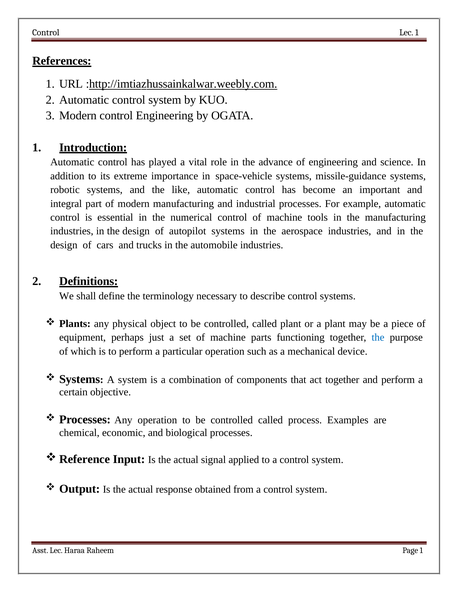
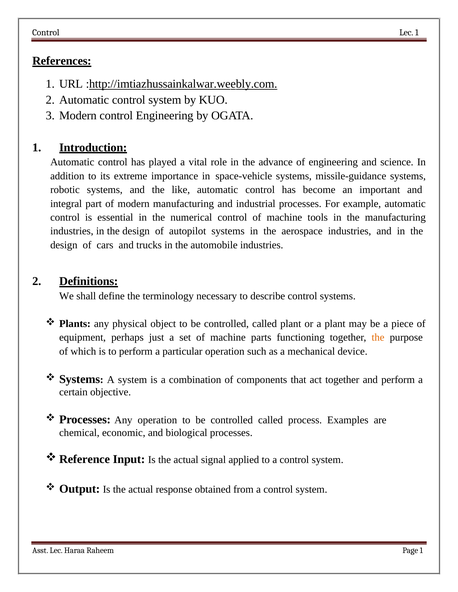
the colour: blue -> orange (378, 338)
